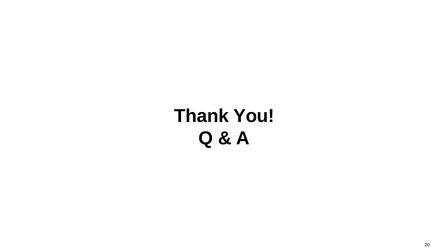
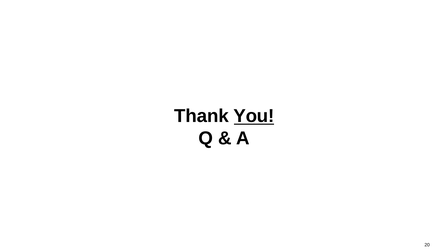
You underline: none -> present (254, 116)
